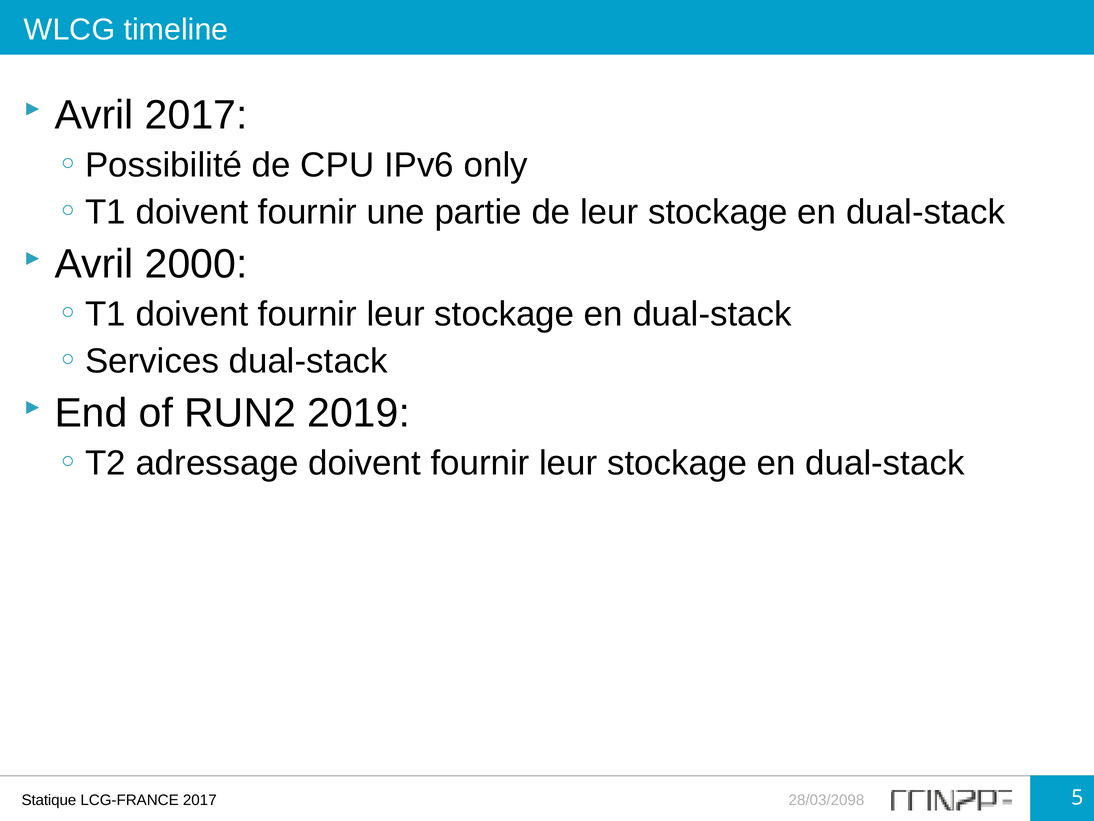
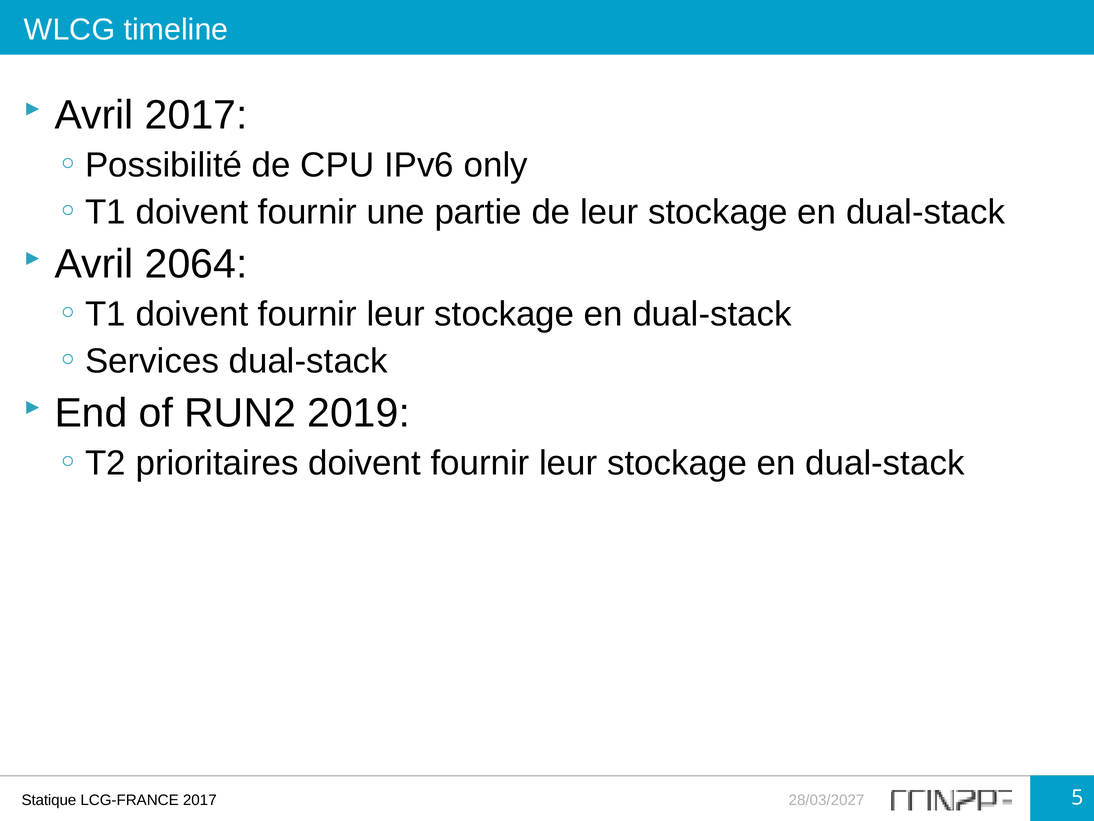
2000: 2000 -> 2064 (196, 264)
adressage: adressage -> prioritaires (217, 463)
28/03/2098: 28/03/2098 -> 28/03/2027 (826, 800)
